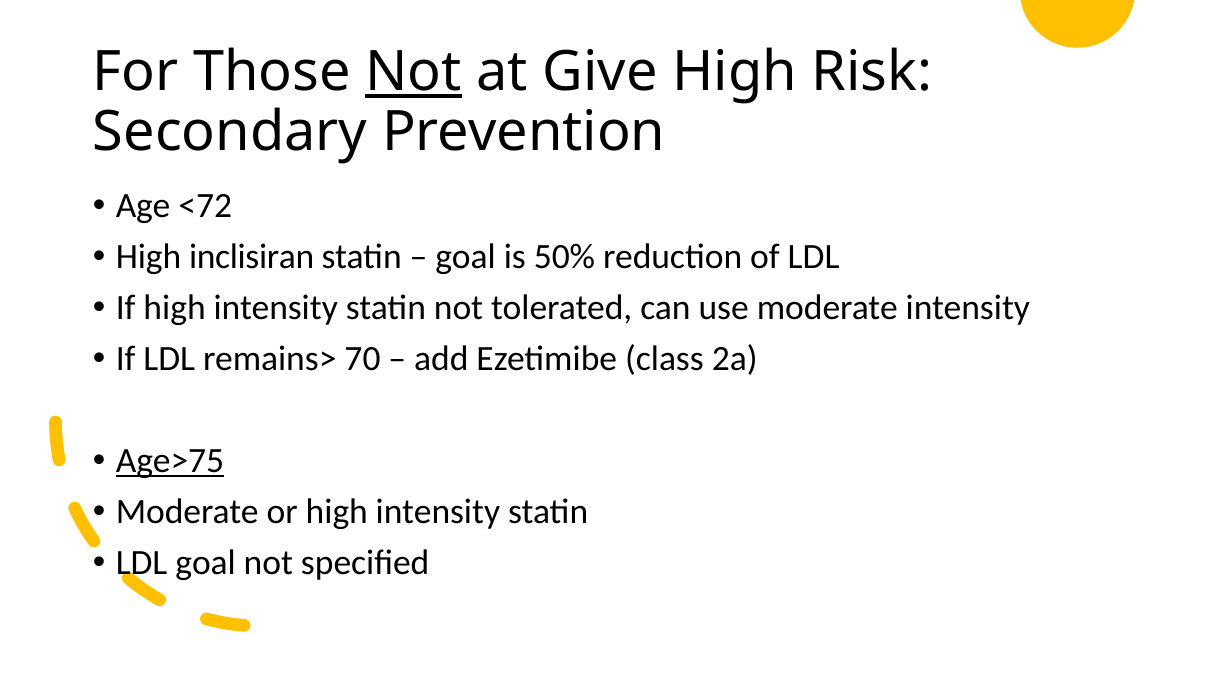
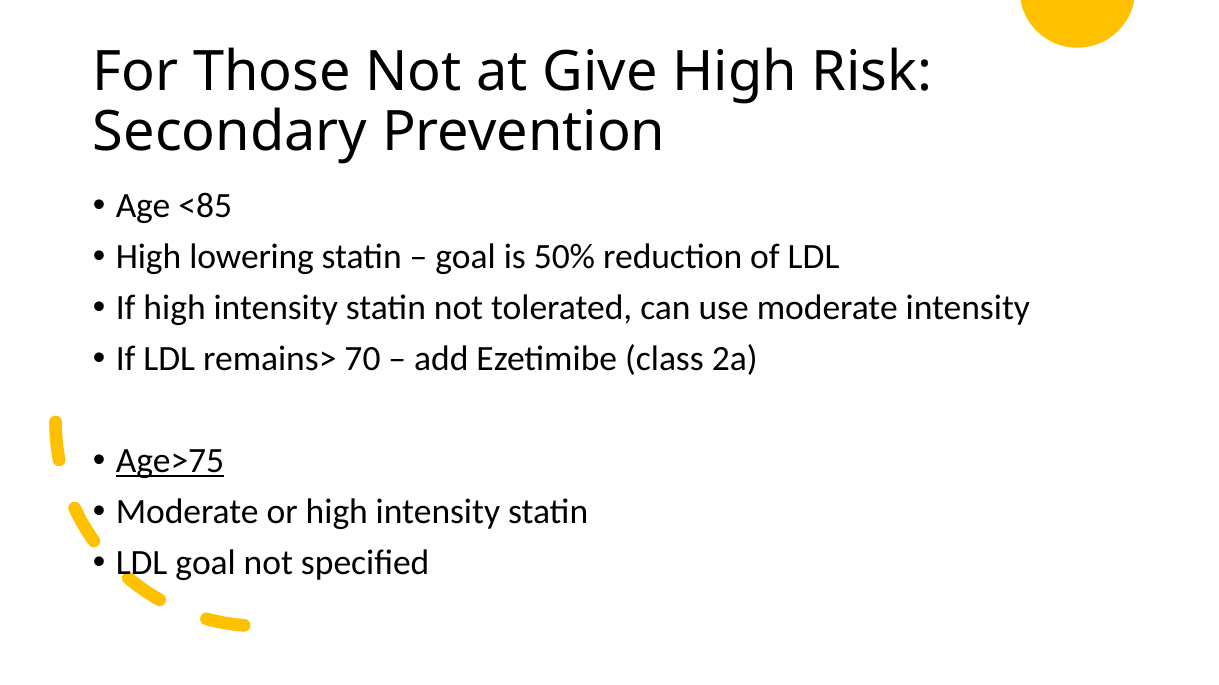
Not underline: present -> none (414, 72)
<72: <72 -> <85 (205, 206)
inclisiran: inclisiran -> lowering (252, 257)
